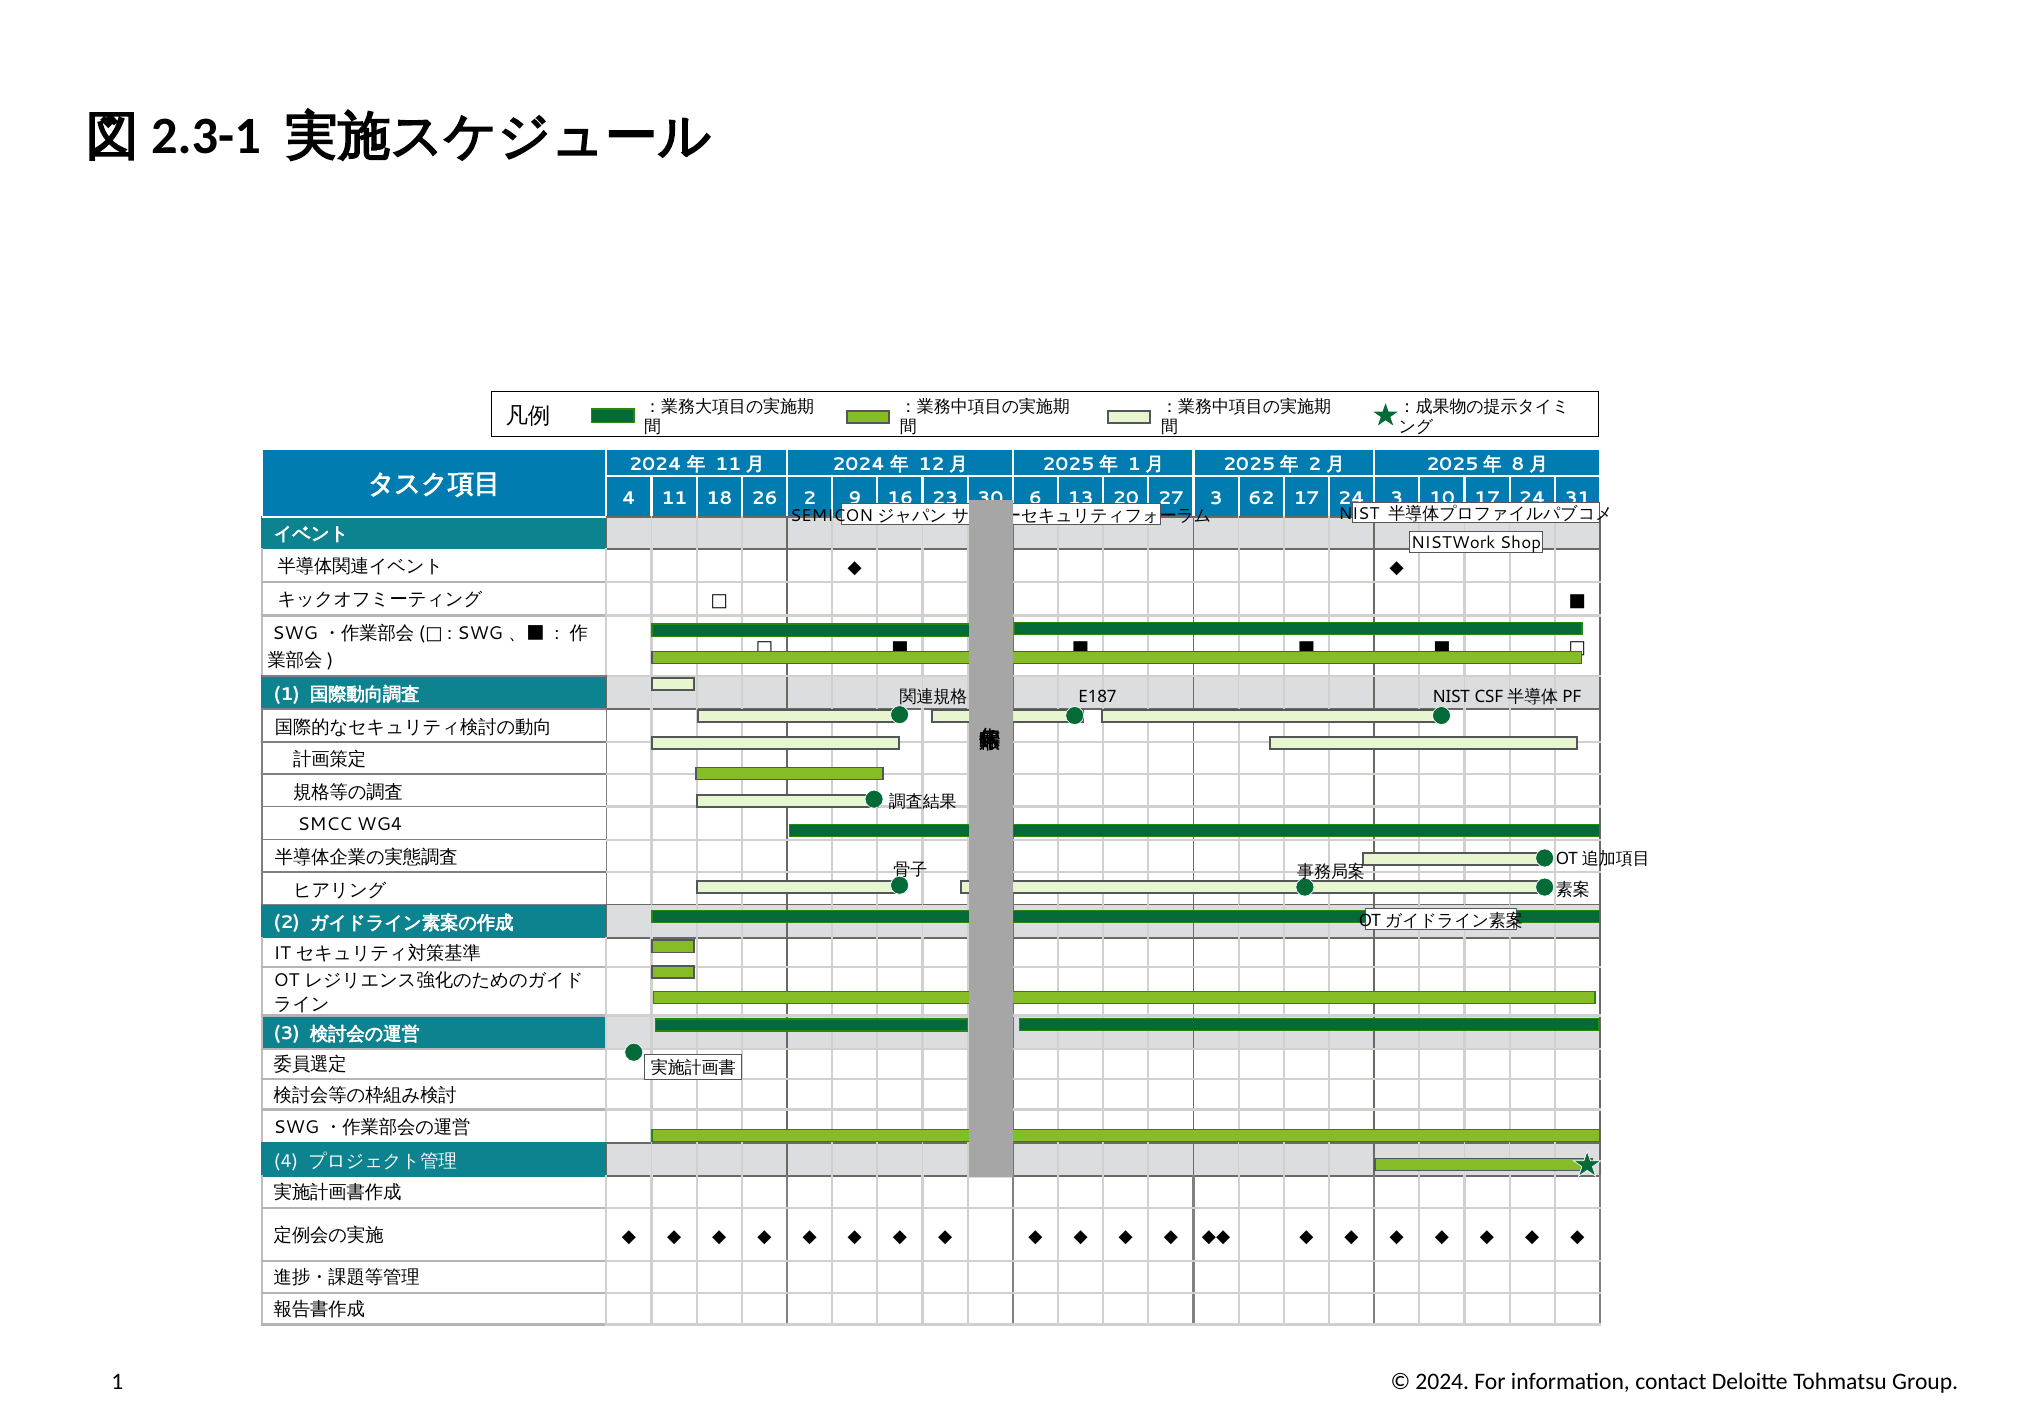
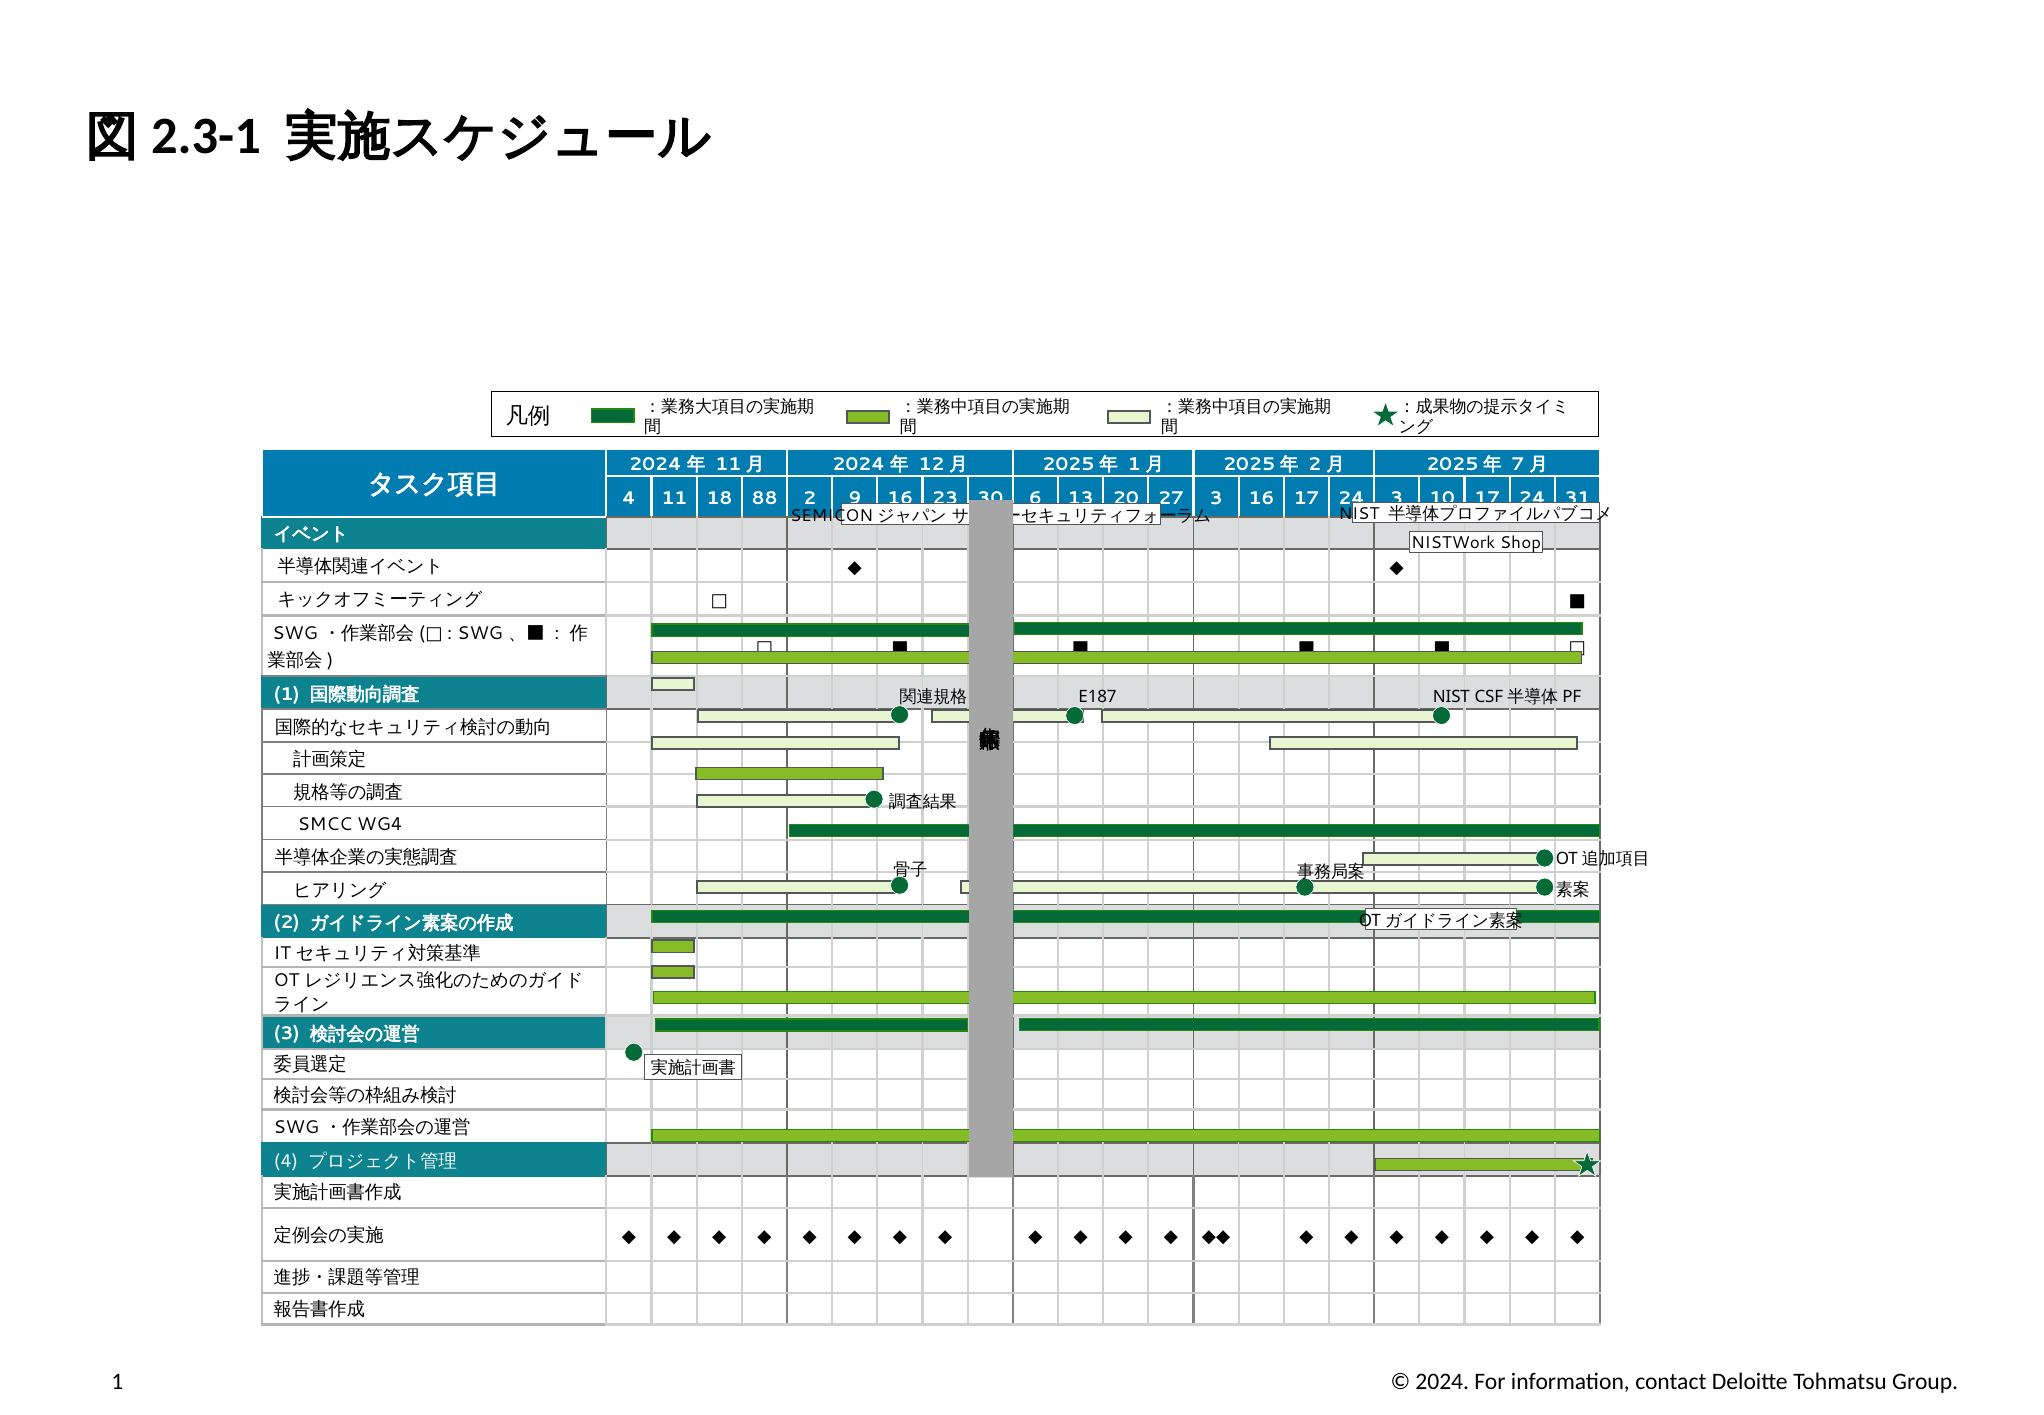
8: 8 -> 7 (1518, 464)
26: 26 -> 88 (765, 498)
3 62: 62 -> 16 (1261, 498)
